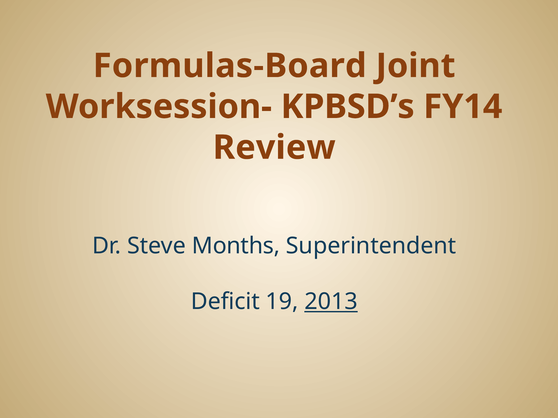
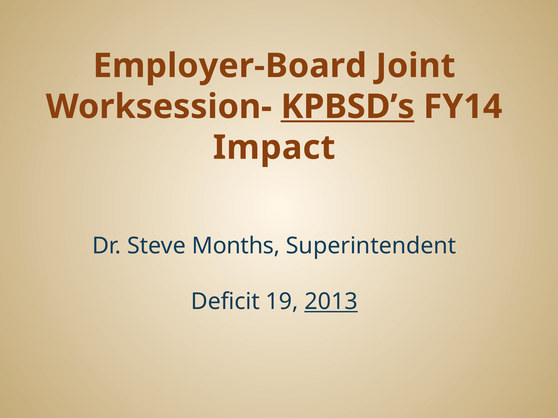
Formulas-Board: Formulas-Board -> Employer-Board (230, 66)
KPBSD’s underline: none -> present (348, 107)
Review: Review -> Impact (274, 148)
